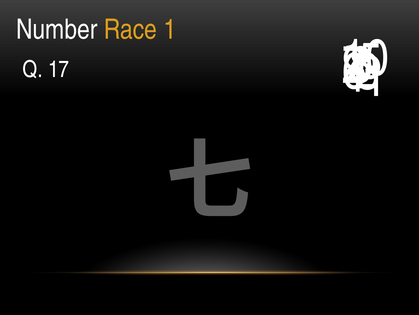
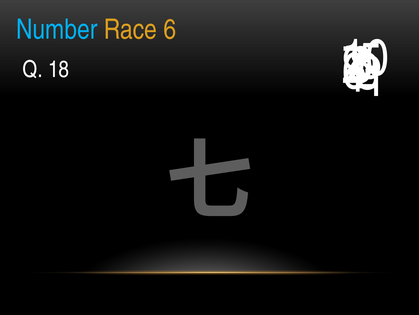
Number colour: white -> light blue (57, 30)
Race 1: 1 -> 6 (170, 30)
17: 17 -> 18 (59, 69)
